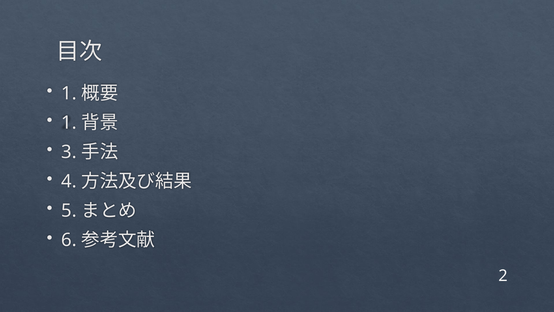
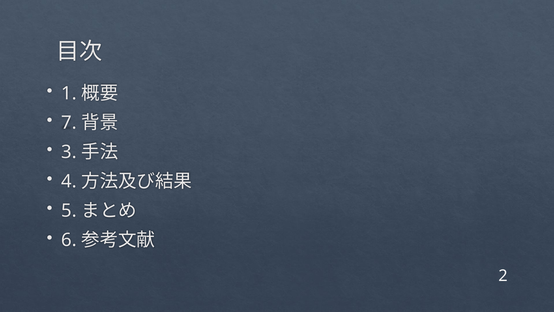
1: 1 -> 7 (69, 123)
